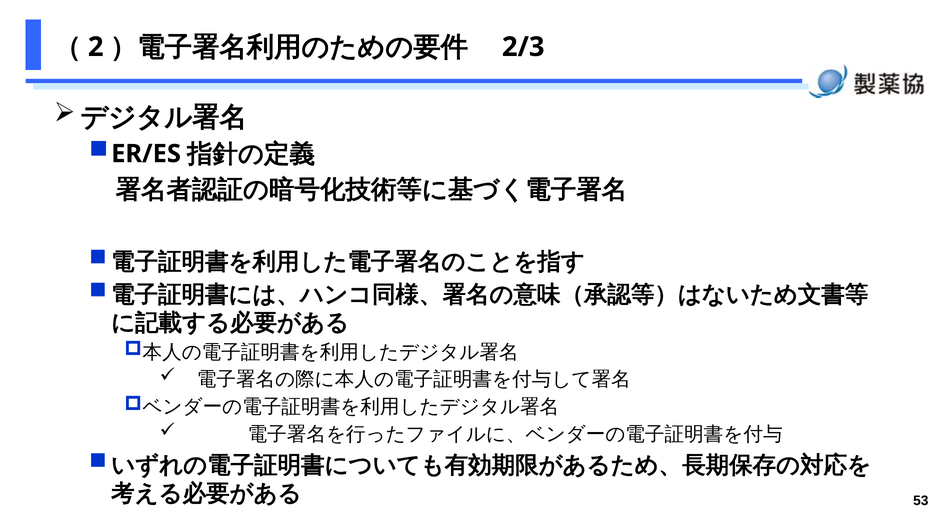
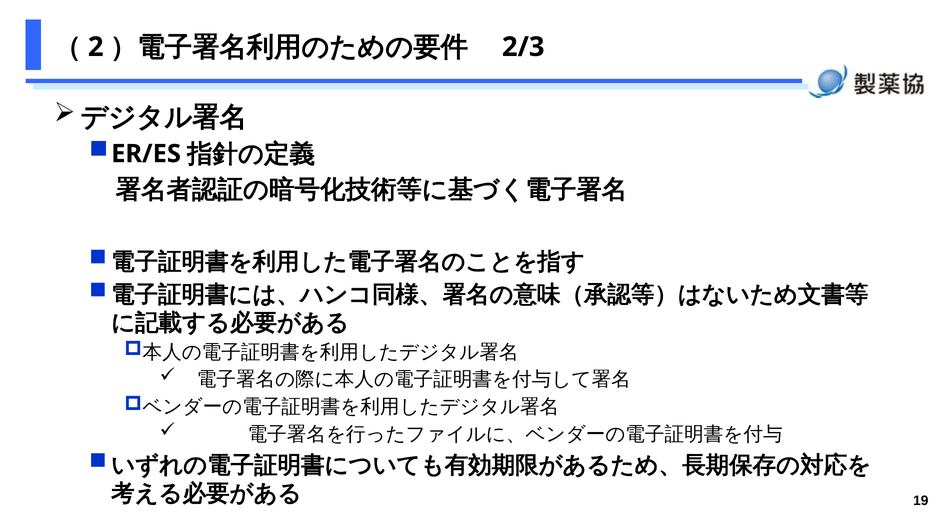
53: 53 -> 19 (921, 501)
